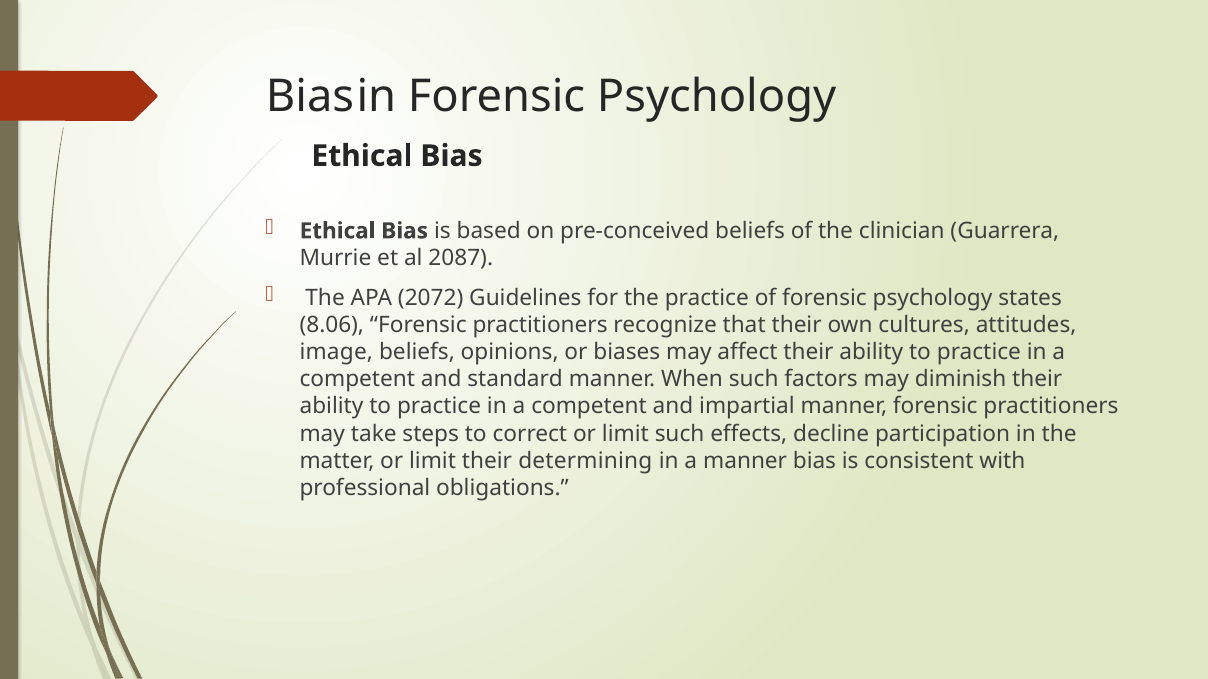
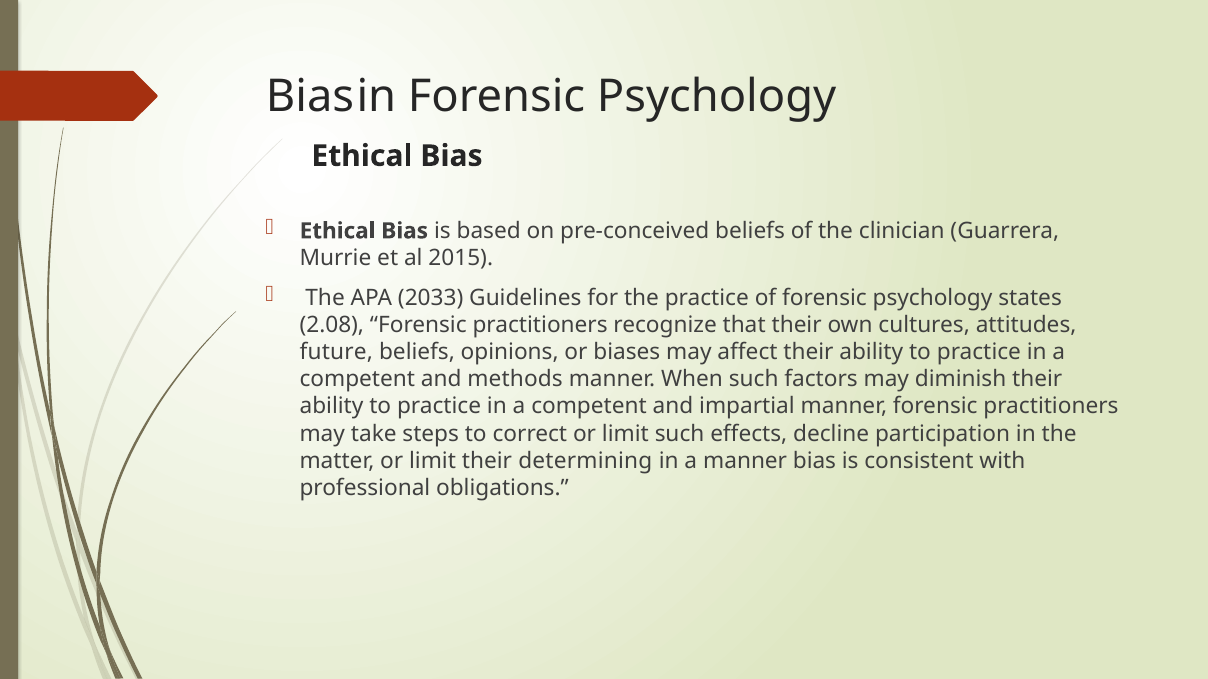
2087: 2087 -> 2015 (461, 258)
2072: 2072 -> 2033 (431, 298)
8.06: 8.06 -> 2.08 (332, 325)
image: image -> future (336, 352)
standard: standard -> methods (515, 380)
